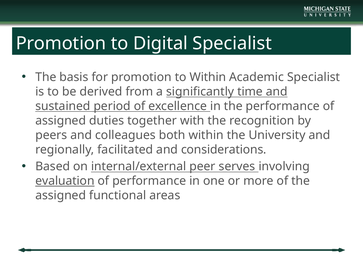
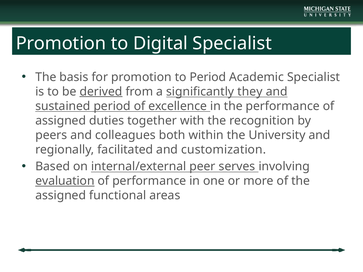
to Within: Within -> Period (208, 77)
derived underline: none -> present (101, 92)
time: time -> they (250, 92)
considerations: considerations -> customization (224, 150)
